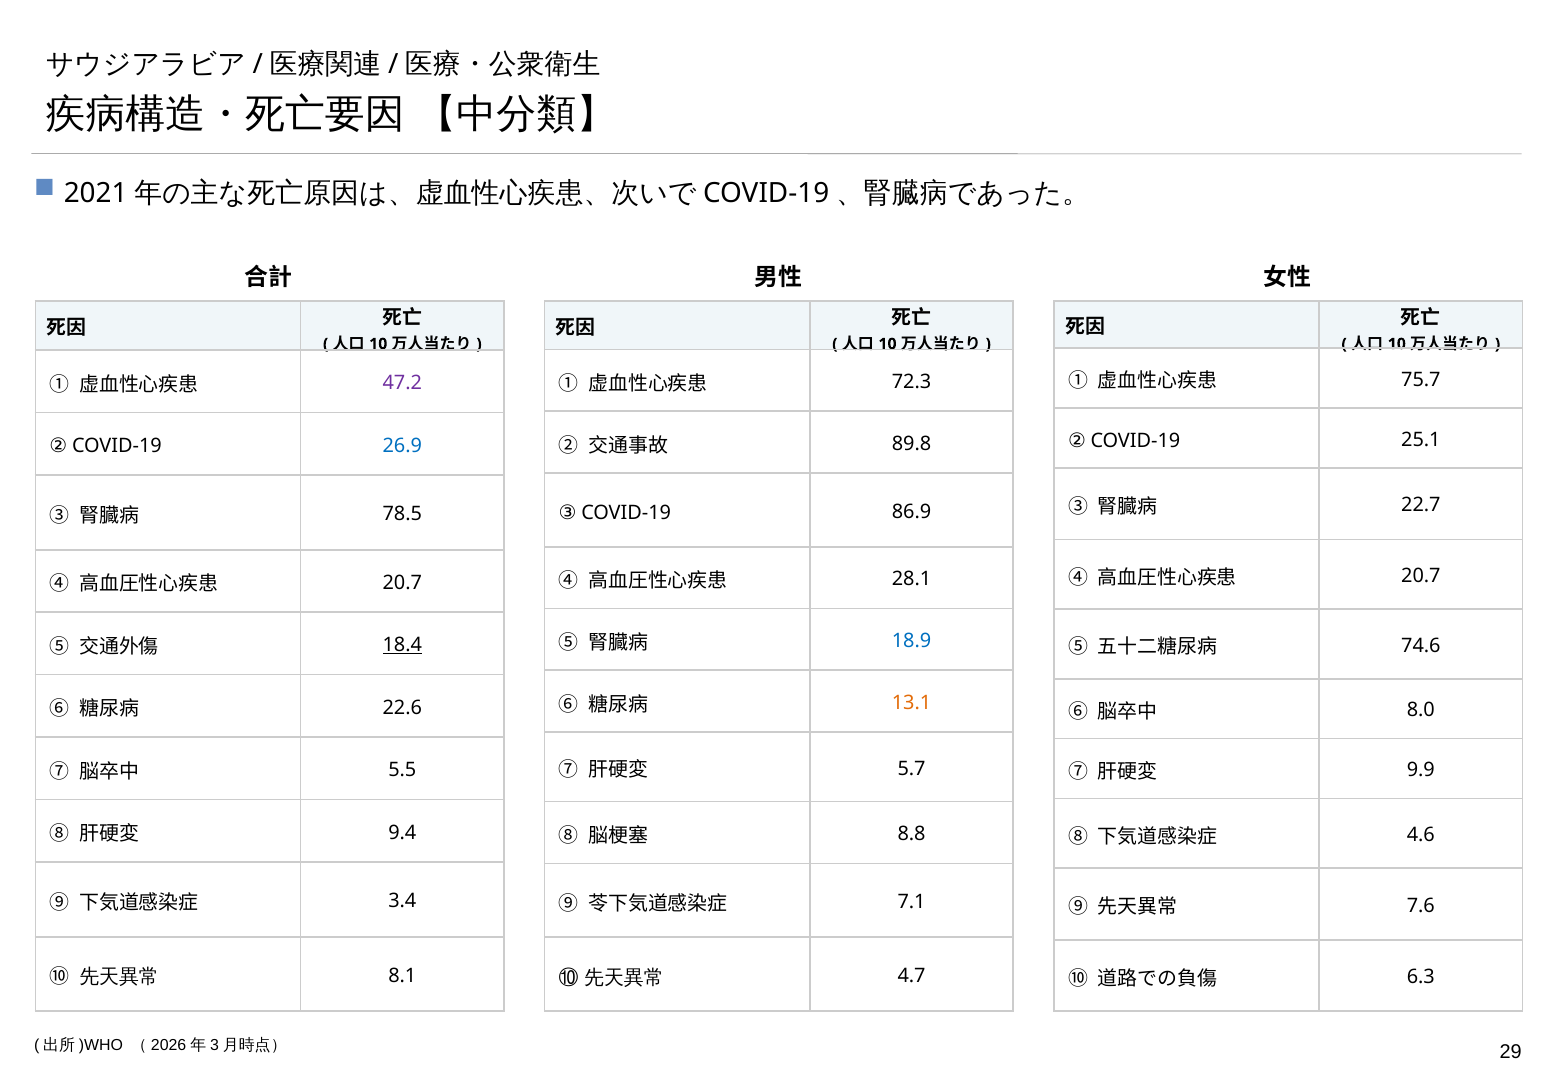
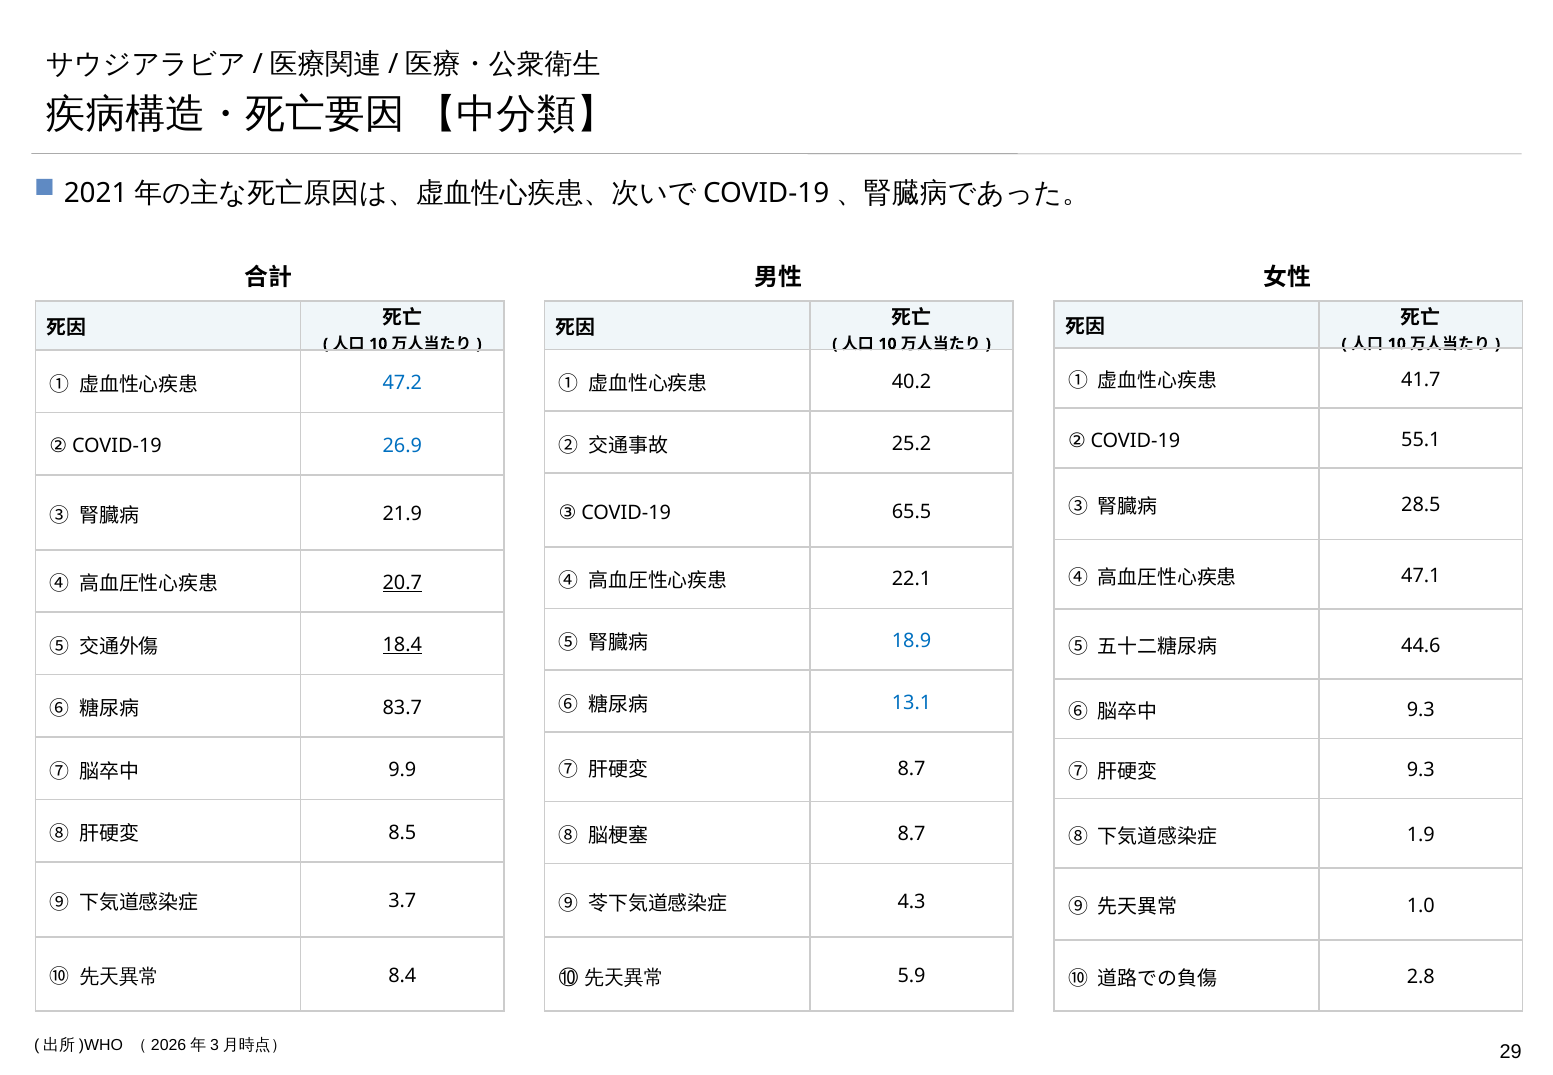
75.7: 75.7 -> 41.7 (1421, 380)
72.3: 72.3 -> 40.2 (912, 382)
47.2 colour: purple -> blue (402, 383)
25.1: 25.1 -> 55.1 (1421, 440)
89.8: 89.8 -> 25.2 (912, 444)
22.7: 22.7 -> 28.5 (1421, 505)
86.9: 86.9 -> 65.5 (912, 512)
78.5: 78.5 -> 21.9 (402, 514)
20.7: 20.7 -> 47.1 (1421, 576)
28.1: 28.1 -> 22.1 (912, 579)
20.7 underline: none -> present (402, 583)
74.6: 74.6 -> 44.6 (1421, 646)
13.1 colour: orange -> blue (912, 703)
22.6: 22.6 -> 83.7 (402, 708)
8.0: 8.0 -> 9.3 (1421, 710)
5.7: 5.7 -> 8.7 (912, 769)
5.5: 5.5 -> 9.9 (402, 770)
9.9: 9.9 -> 9.3 (1421, 770)
9.4: 9.4 -> 8.5 (402, 833)
8.8: 8.8 -> 8.7 (912, 834)
4.6: 4.6 -> 1.9 (1421, 835)
3.4: 3.4 -> 3.7 (402, 901)
7.1: 7.1 -> 4.3 (912, 902)
7.6: 7.6 -> 1.0 (1421, 906)
8.1: 8.1 -> 8.4 (402, 976)
4.7: 4.7 -> 5.9 (912, 976)
6.3: 6.3 -> 2.8 (1421, 977)
